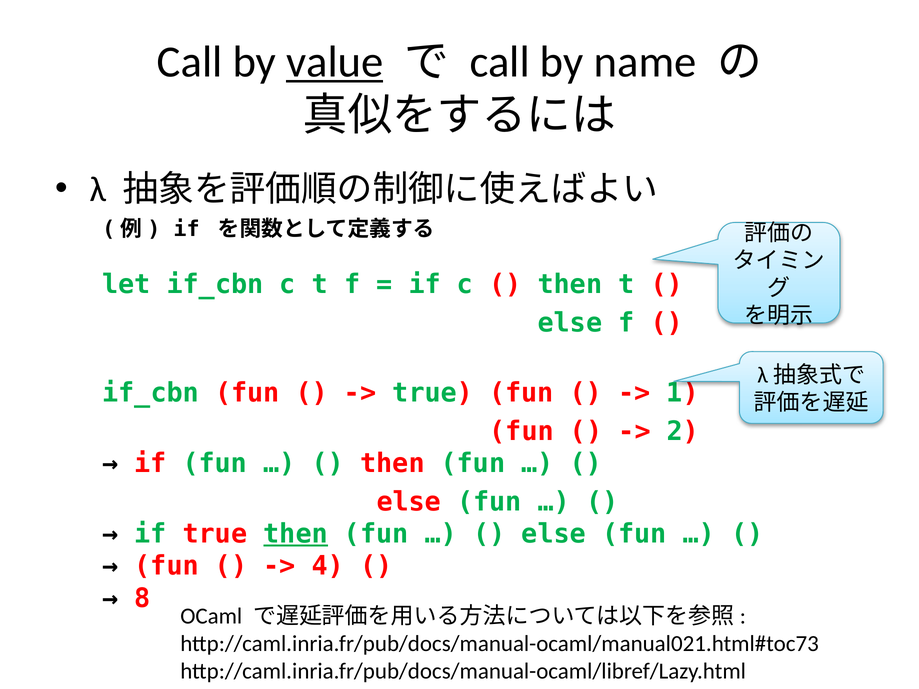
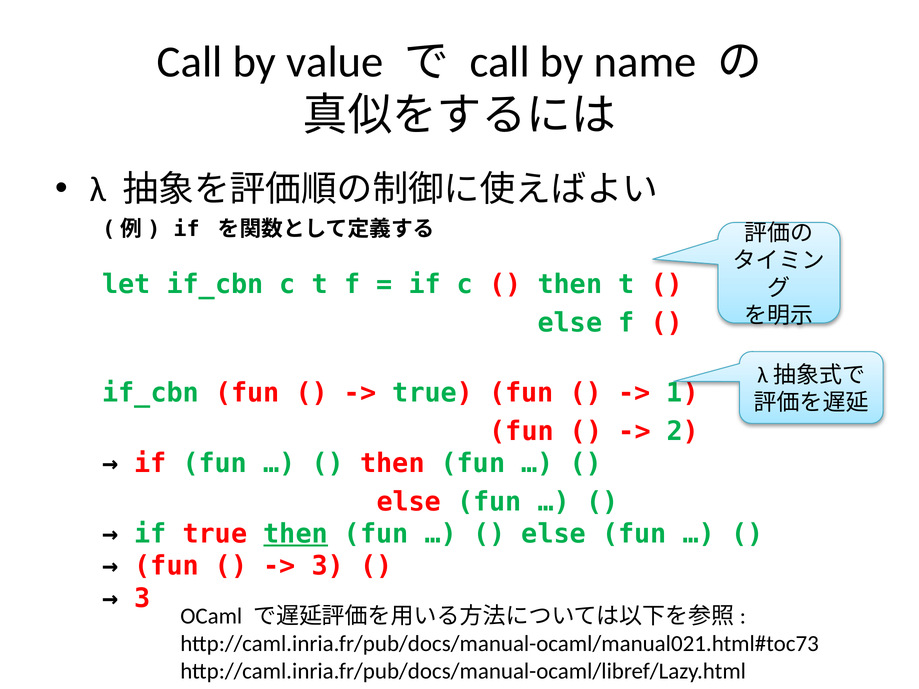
value underline: present -> none (335, 62)
4: 4 -> 3 (328, 566)
8: 8 -> 3 (142, 598)
